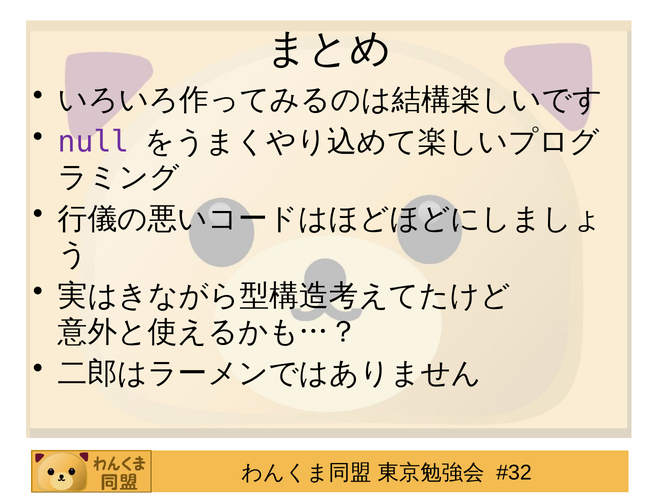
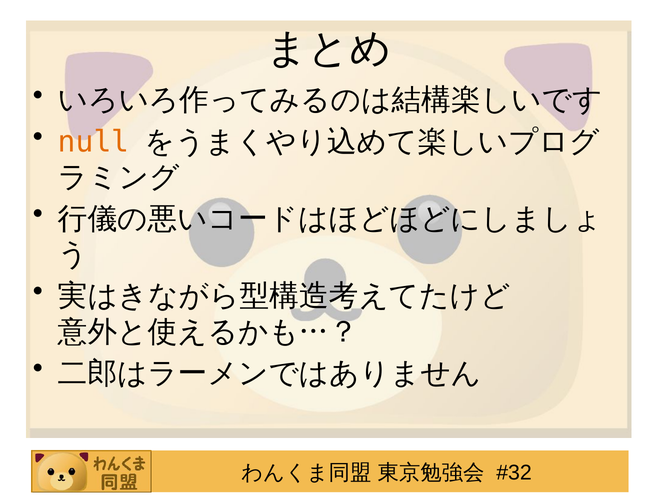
null colour: purple -> orange (94, 142)
